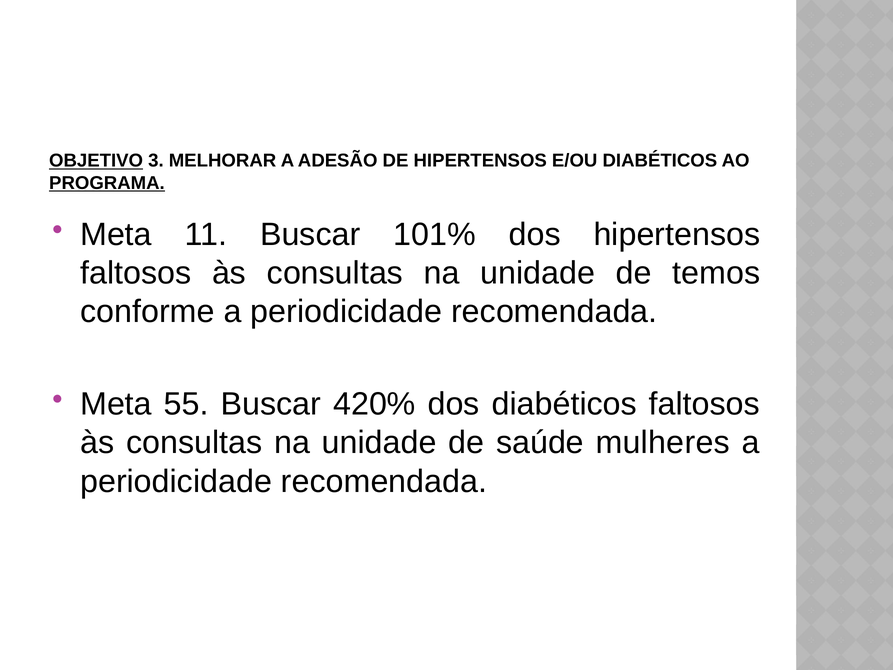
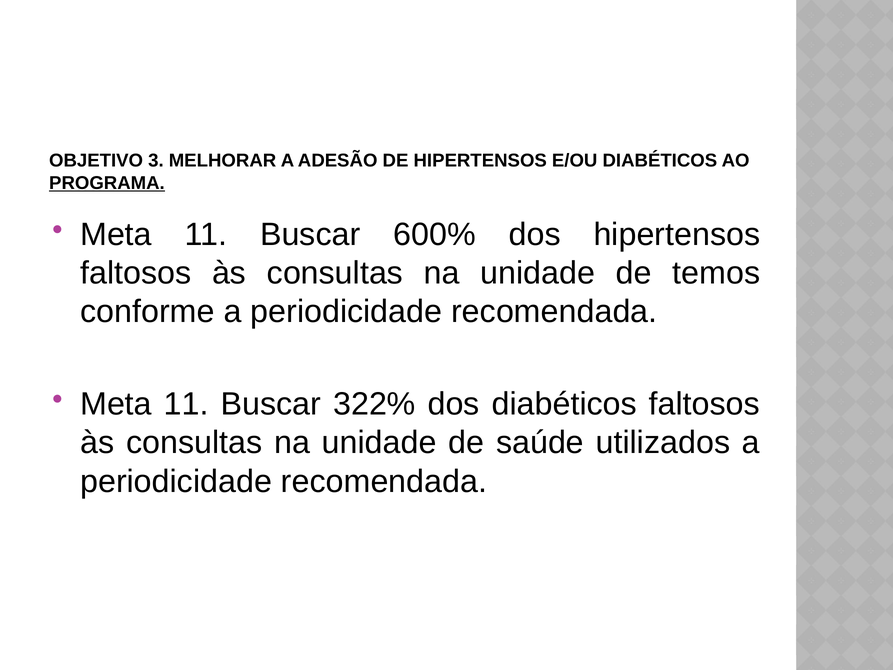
OBJETIVO underline: present -> none (96, 161)
101%: 101% -> 600% (435, 234)
55: 55 -> 11 (186, 404)
420%: 420% -> 322% (374, 404)
mulheres: mulheres -> utilizados (663, 443)
